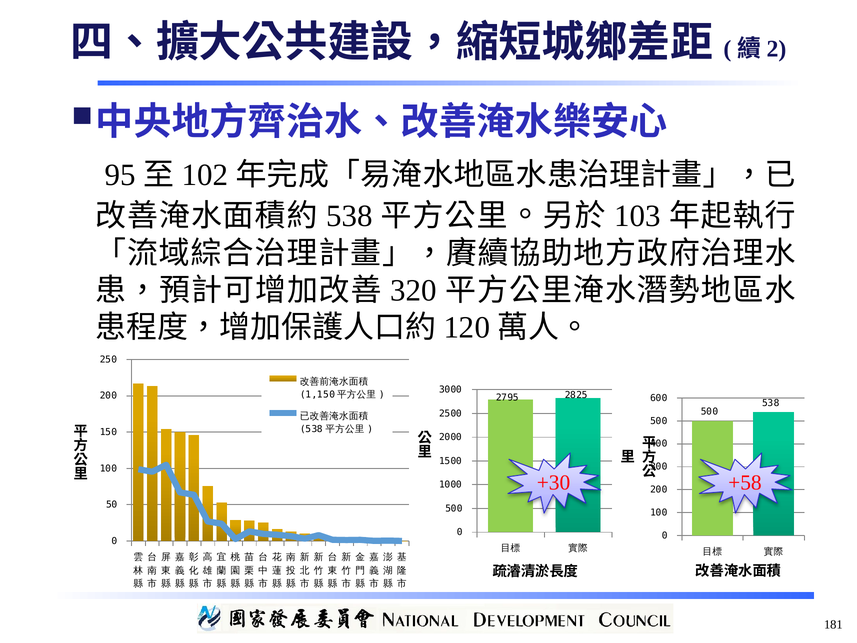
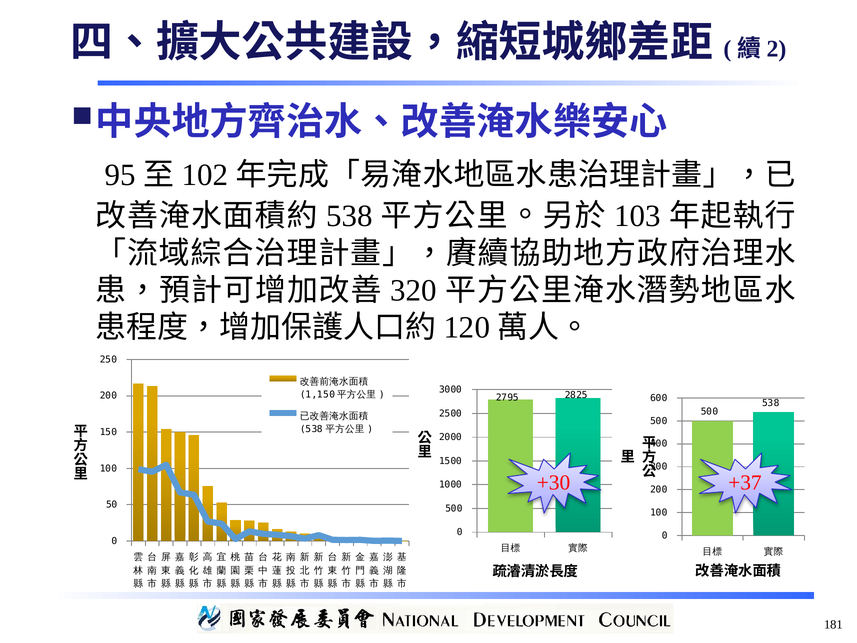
+58: +58 -> +37 (745, 482)
